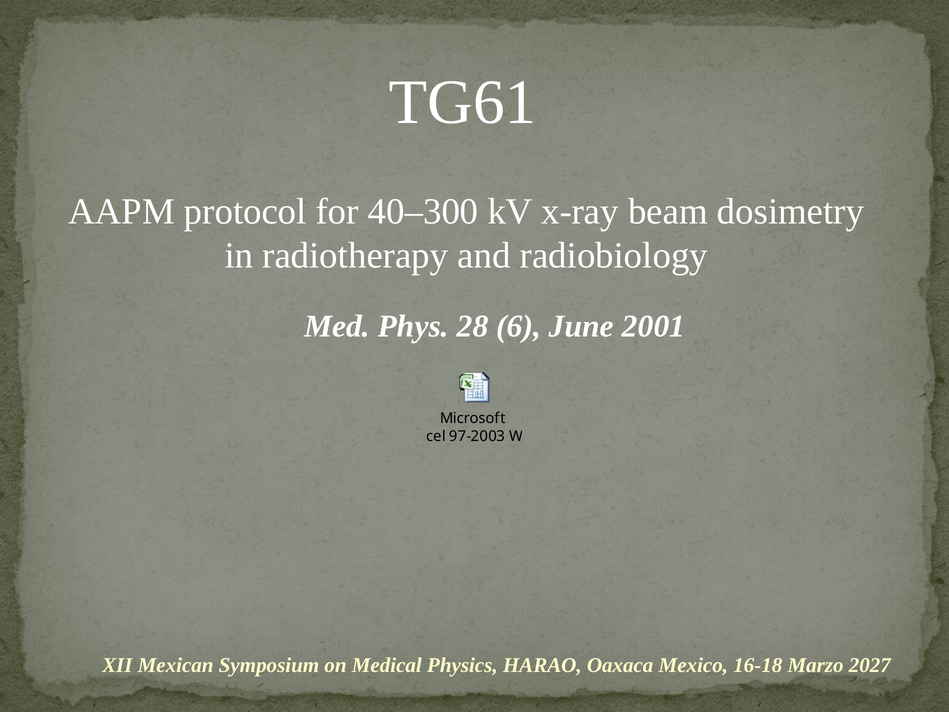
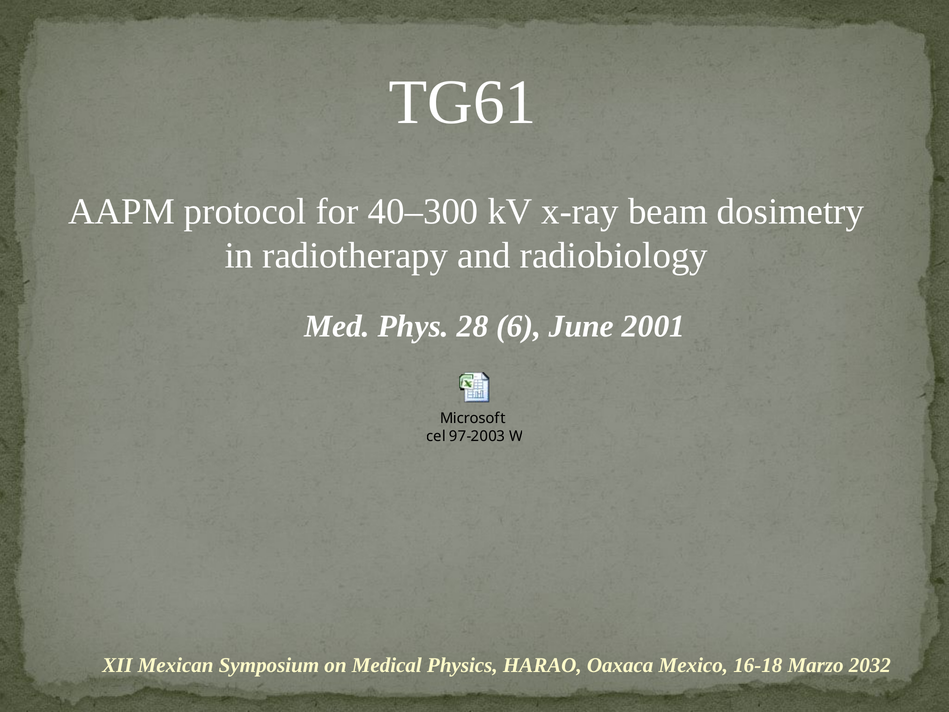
2027: 2027 -> 2032 (870, 665)
